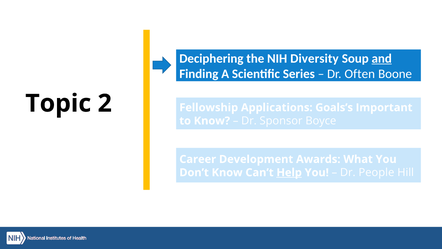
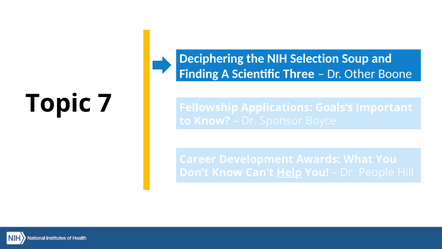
Diversity: Diversity -> Selection (315, 58)
and underline: present -> none (382, 58)
Series: Series -> Three (299, 74)
Often: Often -> Other (360, 74)
2: 2 -> 7 (105, 103)
